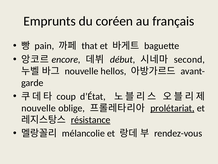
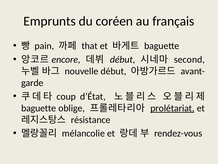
nouvelle hellos: hellos -> début (113, 71)
nouvelle: nouvelle -> baguette (39, 108)
résistance underline: present -> none (91, 119)
